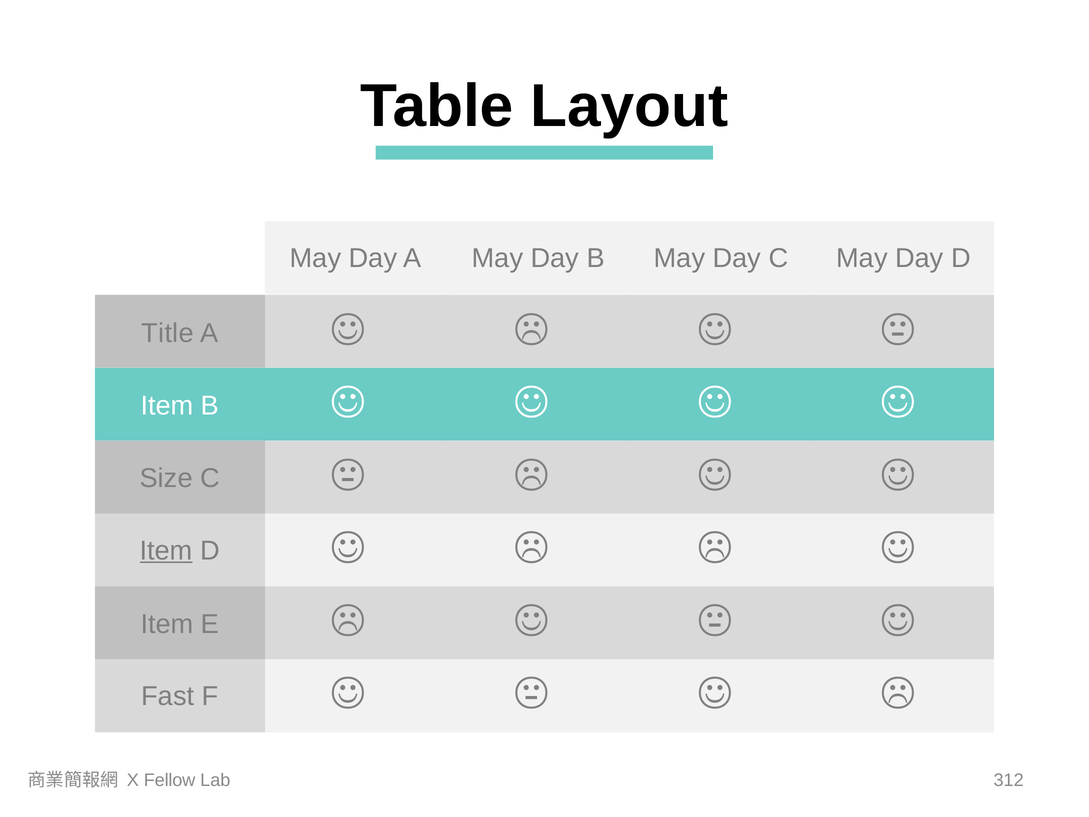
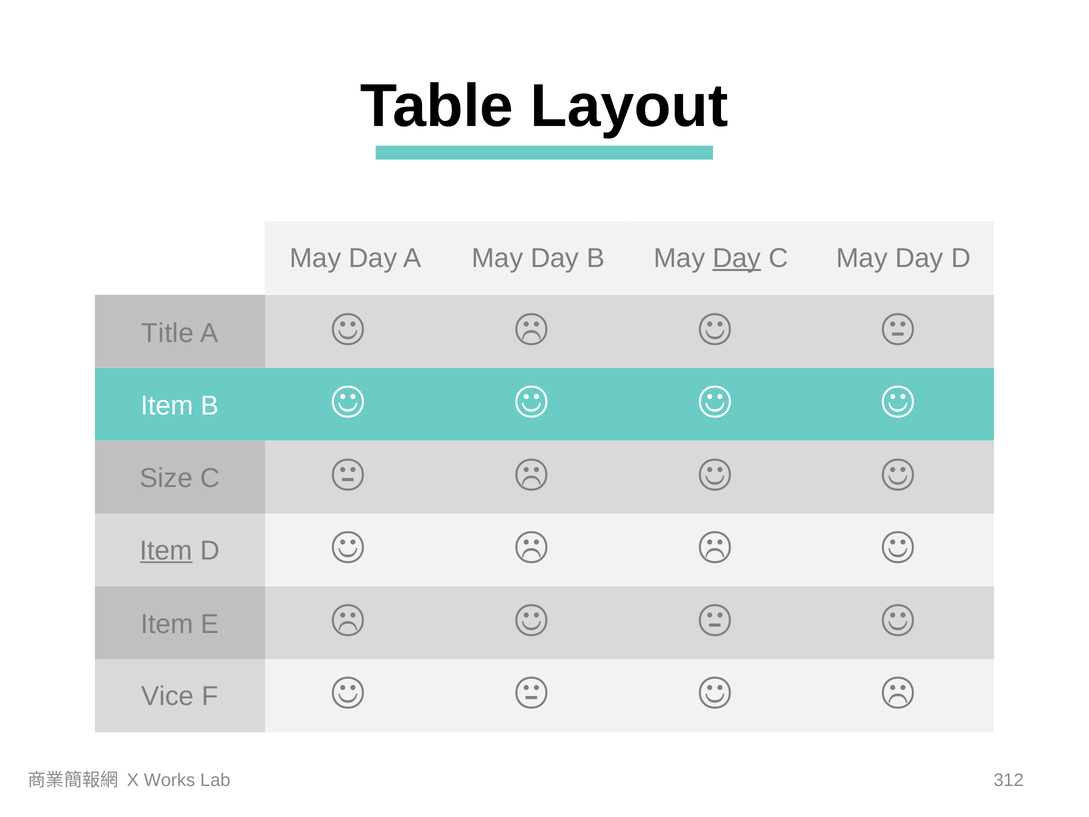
Day underline: none -> present (737, 258)
Fast: Fast -> Vice (168, 696)
Fellow: Fellow -> Works (170, 780)
